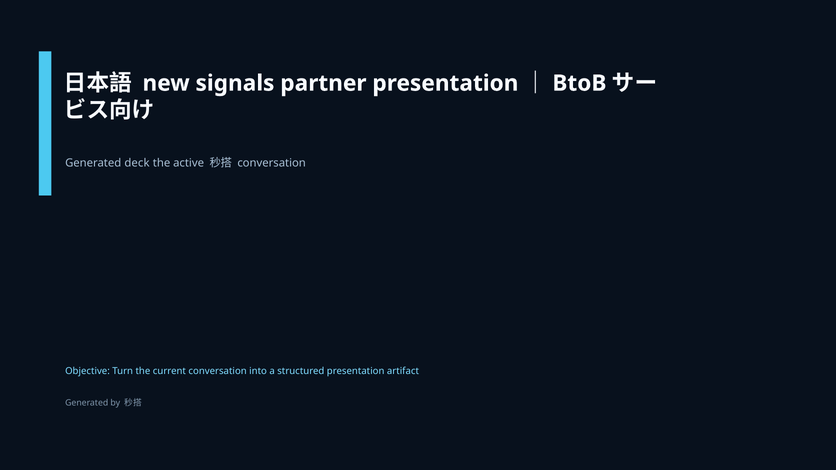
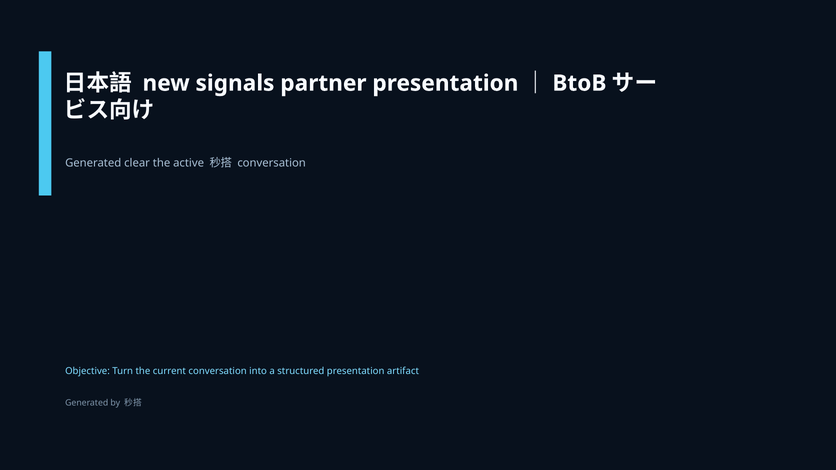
deck: deck -> clear (137, 163)
